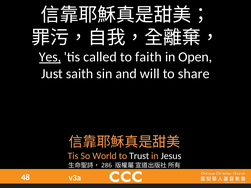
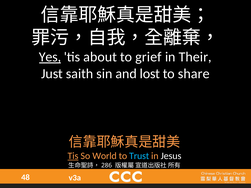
called: called -> about (100, 57)
faith: faith -> grief (148, 57)
Open: Open -> Their (195, 57)
will: will -> lost (150, 74)
Tis underline: none -> present (73, 156)
Trust colour: white -> light blue (139, 156)
